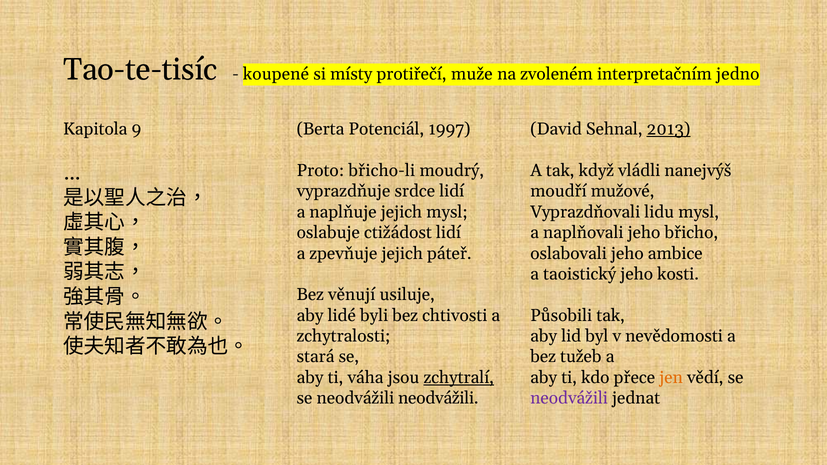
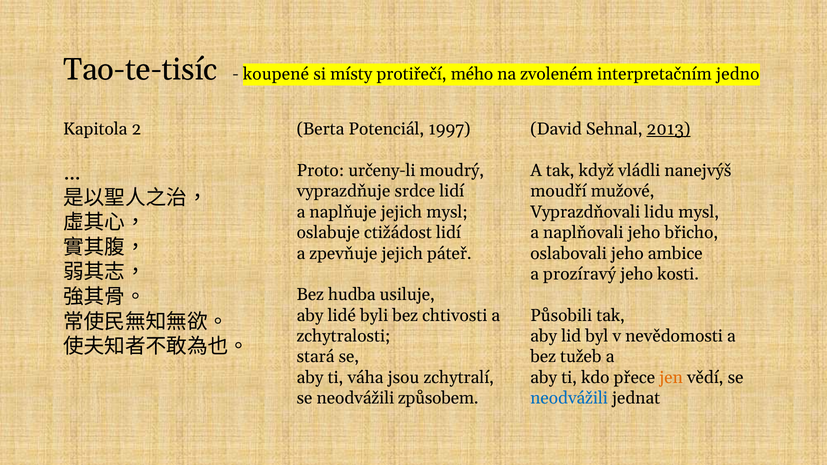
muže: muže -> mého (472, 74)
9: 9 -> 2 (136, 129)
břicho-li: břicho-li -> určeny-li (382, 171)
taoistický: taoistický -> prozíravý (580, 274)
věnují: věnují -> hudba (352, 295)
zchytralí underline: present -> none (459, 378)
neodvážili neodvážili: neodvážili -> způsobem (438, 398)
neodvážili colour: purple -> blue (569, 398)
